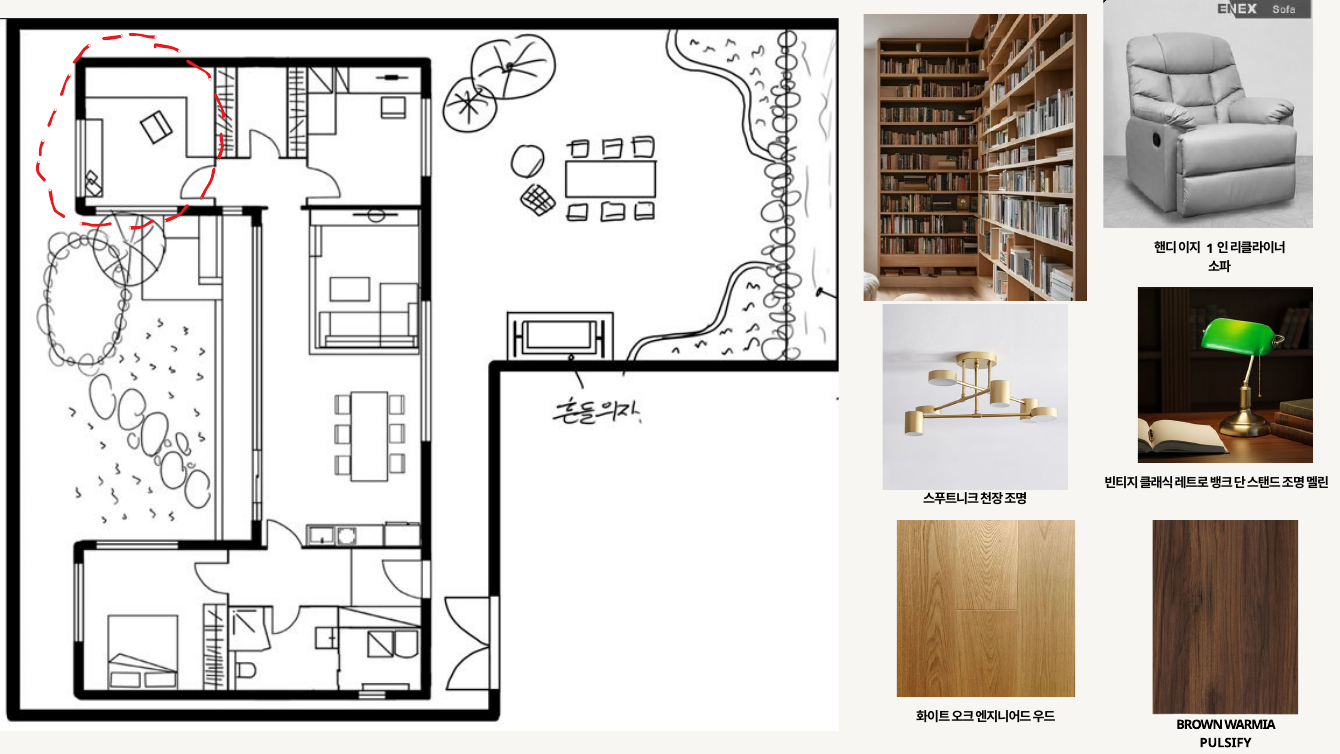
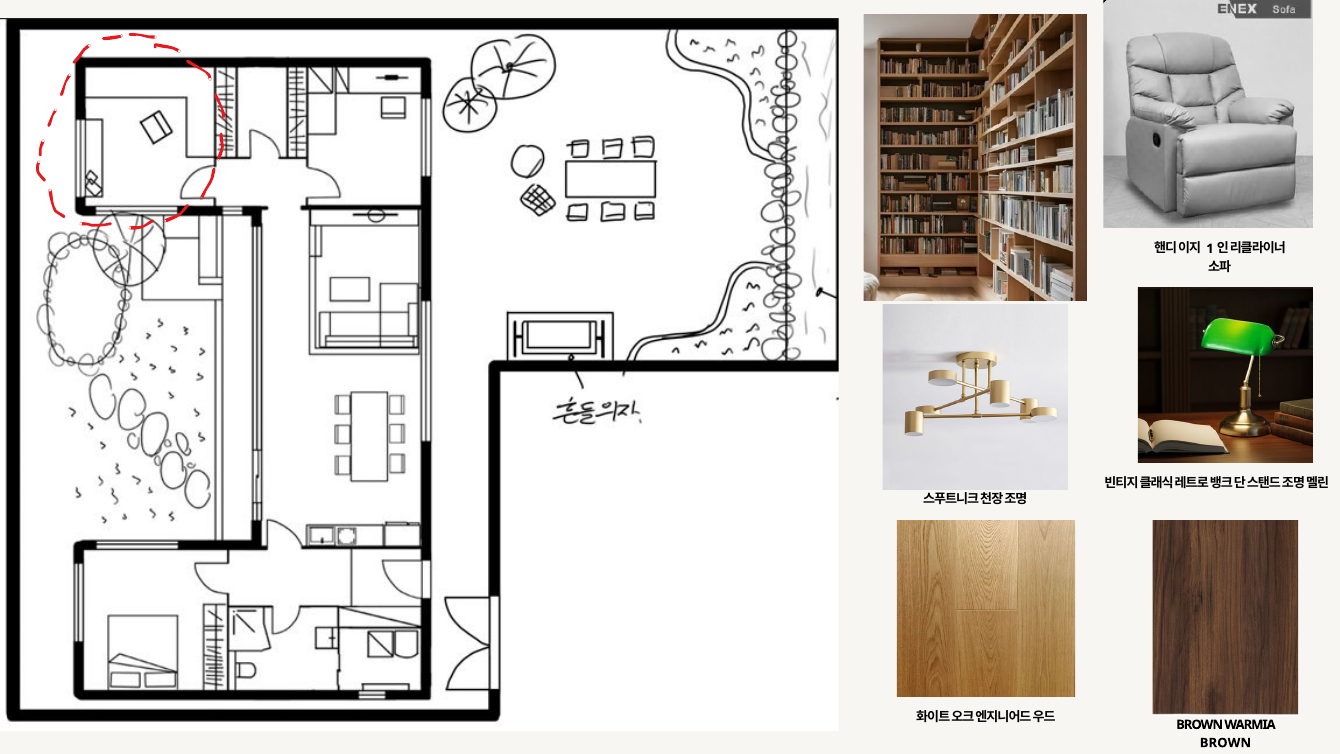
PULSIFY: PULSIFY -> BROWN (1225, 743)
